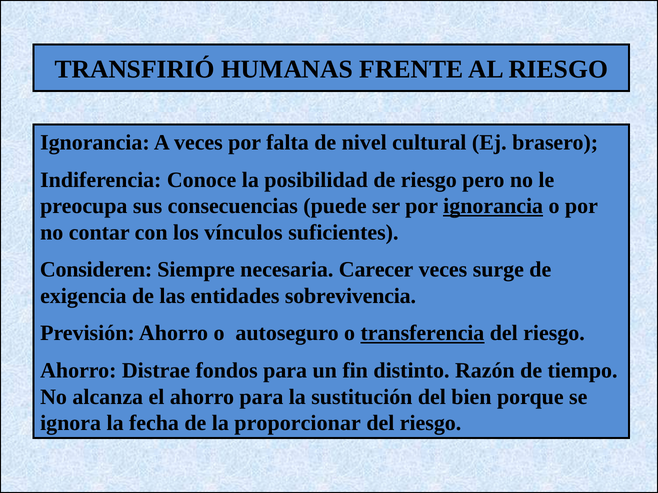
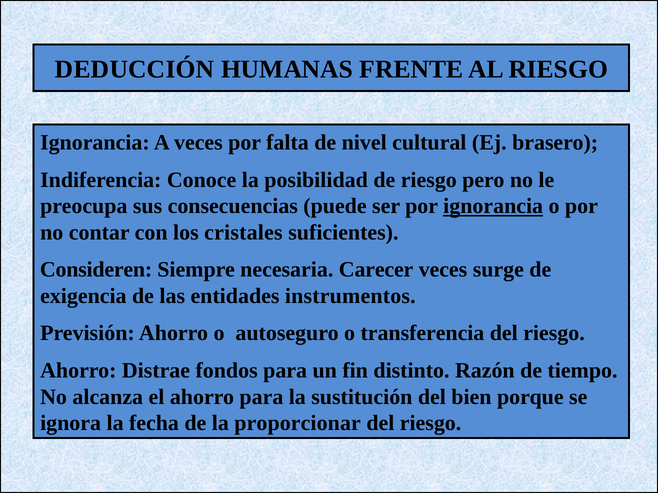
TRANSFIRIÓ: TRANSFIRIÓ -> DEDUCCIÓN (135, 70)
vínculos: vínculos -> cristales (243, 233)
sobrevivencia: sobrevivencia -> instrumentos (350, 296)
transferencia underline: present -> none (422, 334)
